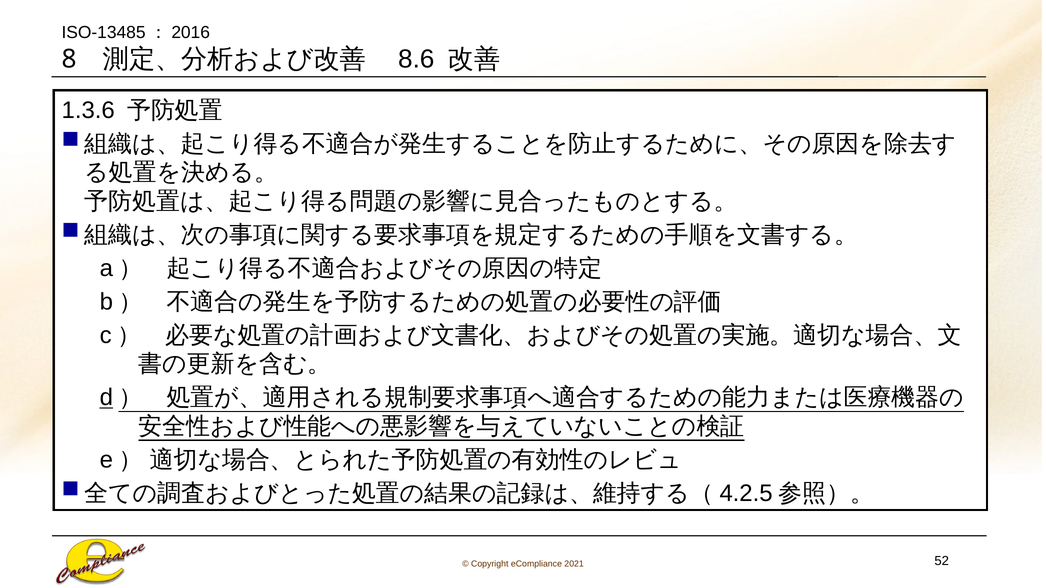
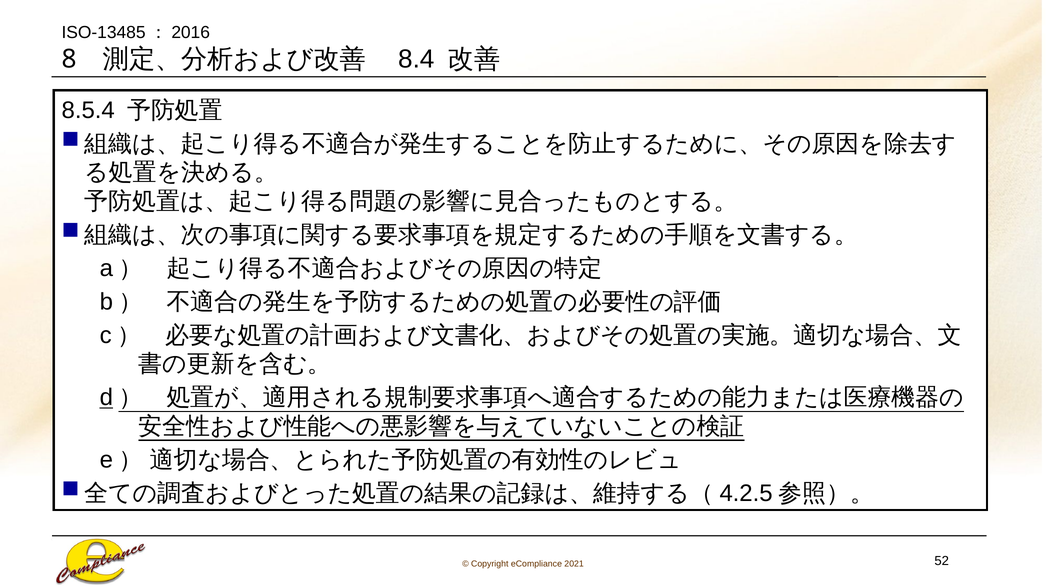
8.6: 8.6 -> 8.4 (416, 59)
1.3.6: 1.3.6 -> 8.5.4 (88, 110)
